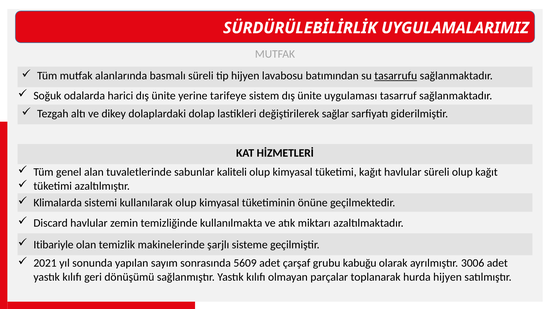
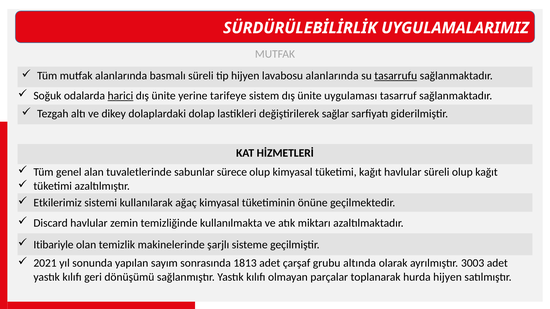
lavabosu batımından: batımından -> alanlarında (332, 76)
harici underline: none -> present (120, 96)
kaliteli: kaliteli -> sürece (232, 172)
Klimalarda: Klimalarda -> Etkilerimiz (58, 203)
kullanılarak olup: olup -> ağaç (186, 203)
5609: 5609 -> 1813 (245, 263)
kabuğu: kabuğu -> altında (360, 263)
3006: 3006 -> 3003 (473, 263)
